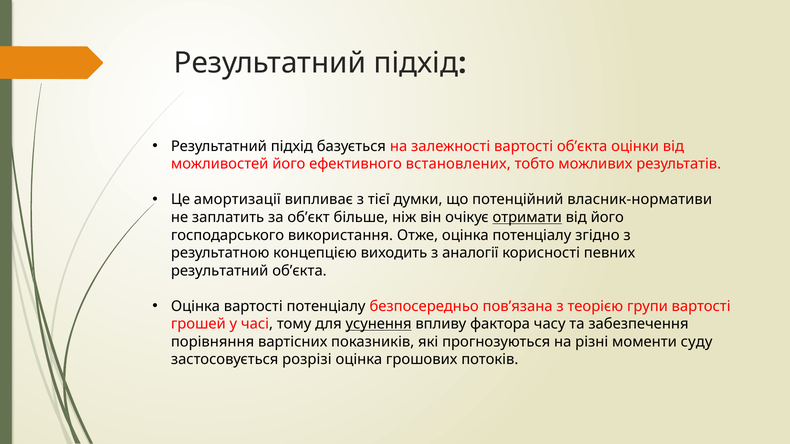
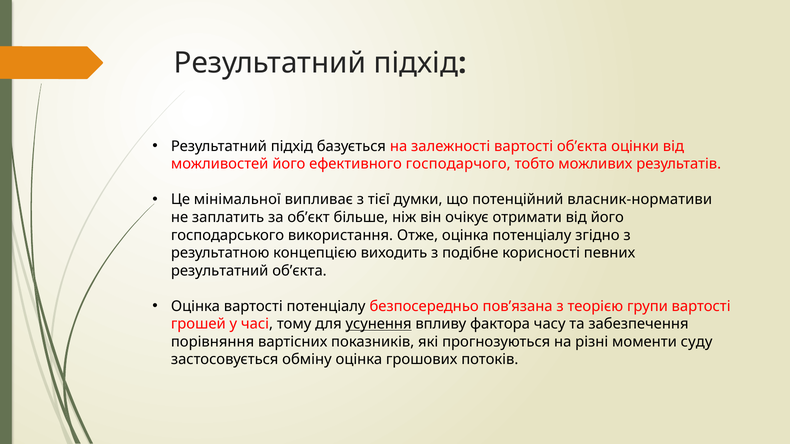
встановлених: встановлених -> господарчого (458, 164)
амортизації: амортизації -> мінімальної (237, 200)
отримати underline: present -> none (527, 218)
аналогії: аналогії -> подібне (470, 253)
розрізі: розрізі -> обміну (307, 360)
